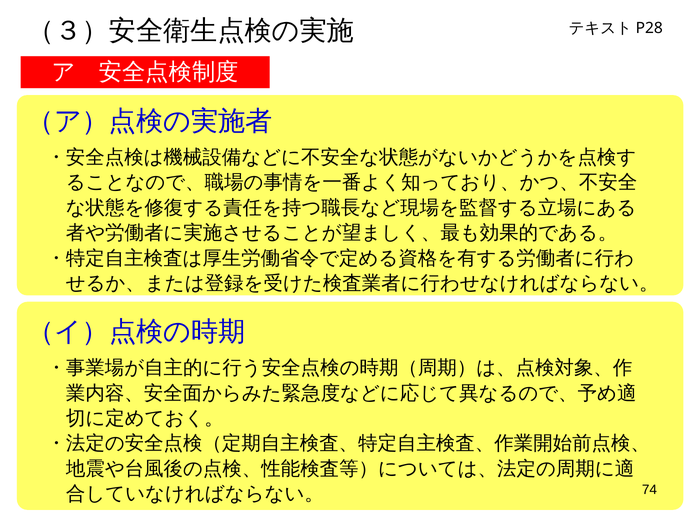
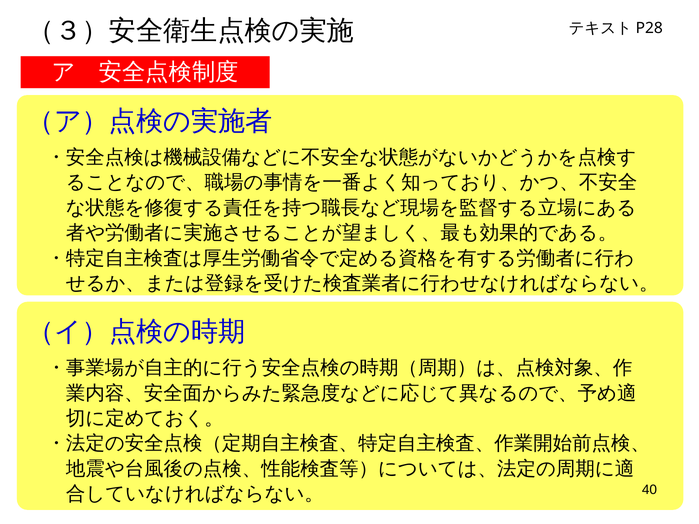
74: 74 -> 40 (649, 490)
